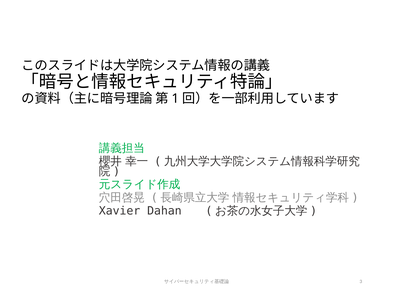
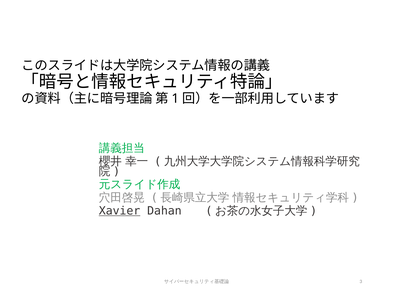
Xavier underline: none -> present (120, 211)
